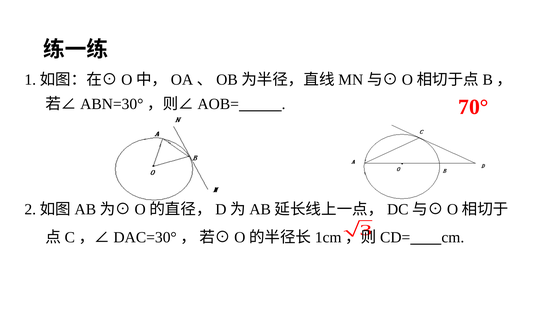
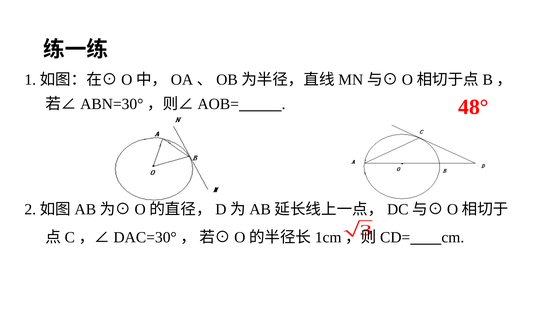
70°: 70° -> 48° (473, 107)
